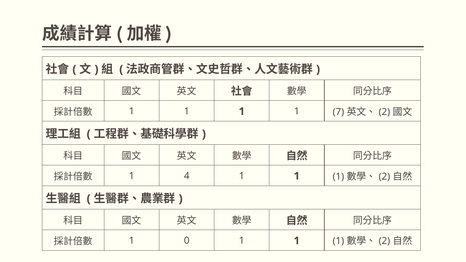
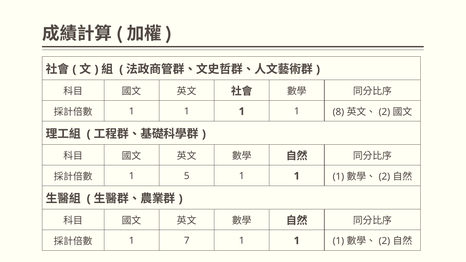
7: 7 -> 8 (338, 112)
4: 4 -> 5 (187, 176)
0: 0 -> 7 (187, 241)
